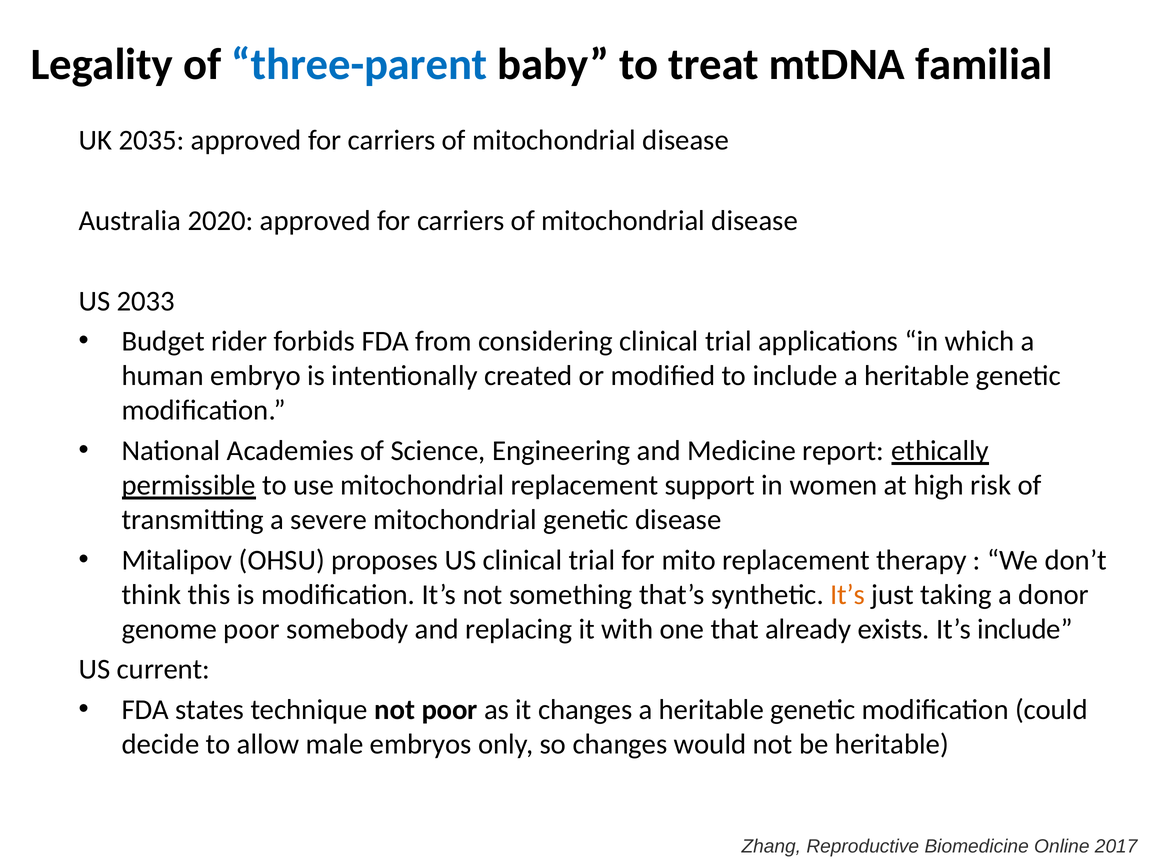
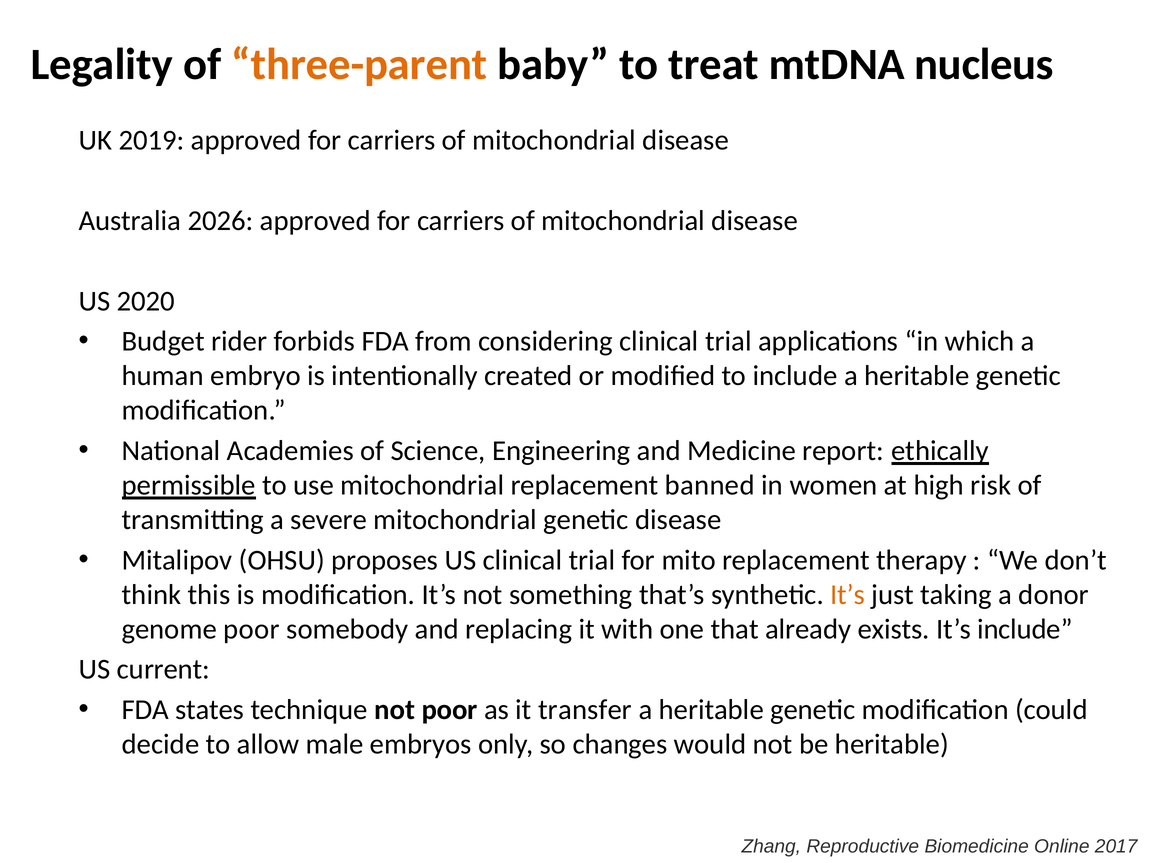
three-parent colour: blue -> orange (359, 65)
familial: familial -> nucleus (984, 65)
2035: 2035 -> 2019 (151, 140)
2020: 2020 -> 2026 (221, 221)
2033: 2033 -> 2020 (146, 301)
support: support -> banned (710, 485)
it changes: changes -> transfer (585, 710)
